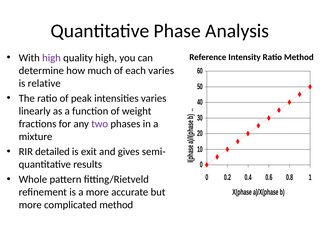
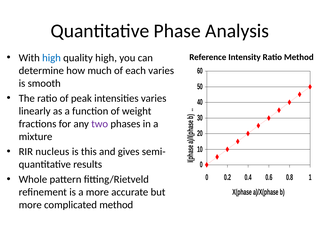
high colour: purple -> blue (52, 58)
relative: relative -> smooth (44, 83)
detailed: detailed -> nucleus (52, 152)
exit: exit -> this (89, 152)
